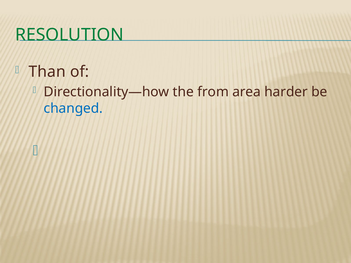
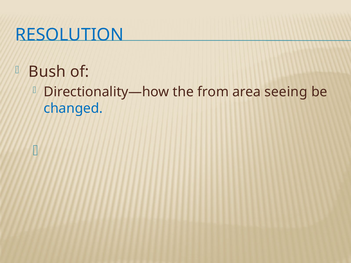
RESOLUTION colour: green -> blue (69, 35)
Than: Than -> Bush (47, 72)
harder: harder -> seeing (286, 92)
